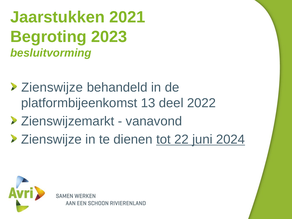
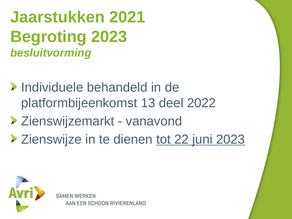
Zienswijze: Zienswijze -> Individuele (52, 87)
juni 2024: 2024 -> 2023 (231, 139)
